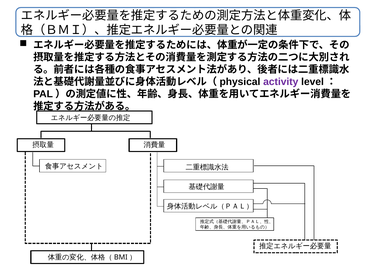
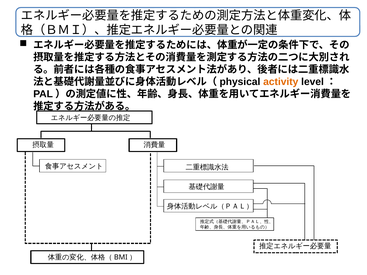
activity colour: purple -> orange (281, 82)
